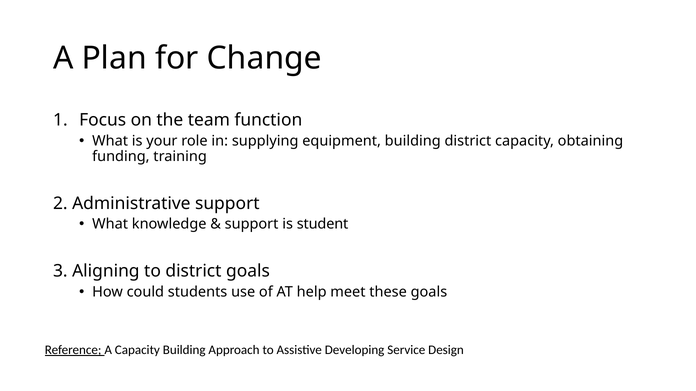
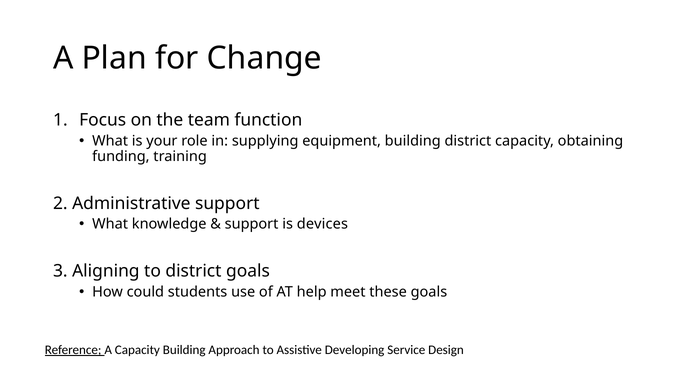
student: student -> devices (322, 224)
